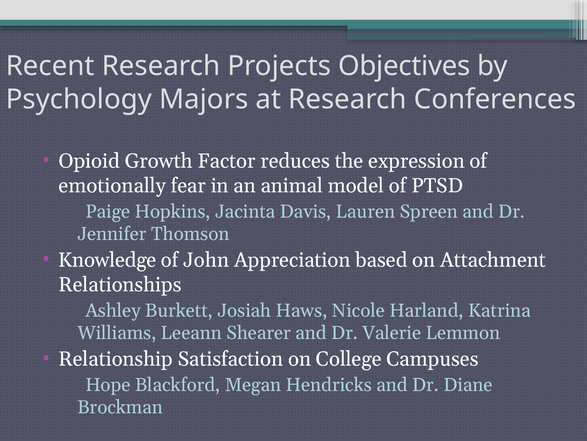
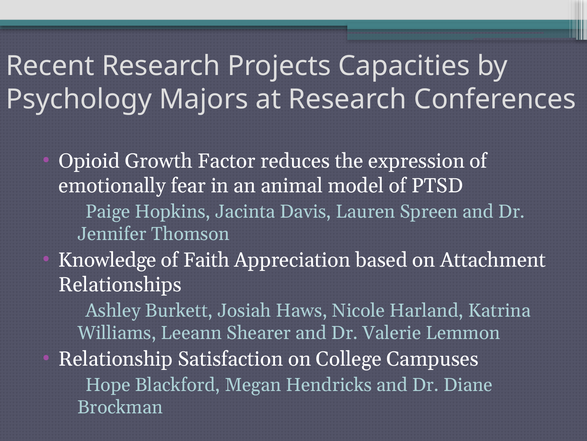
Objectives: Objectives -> Capacities (404, 66)
John: John -> Faith (206, 260)
